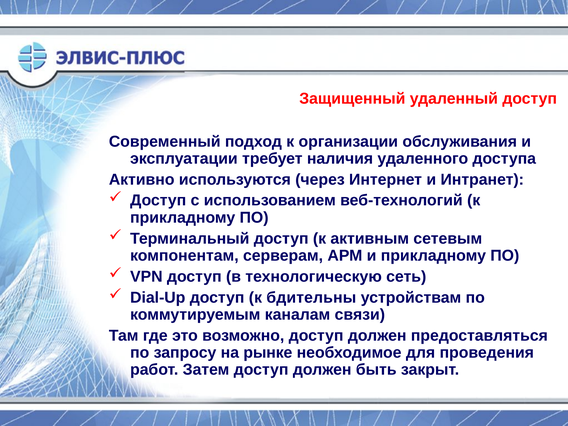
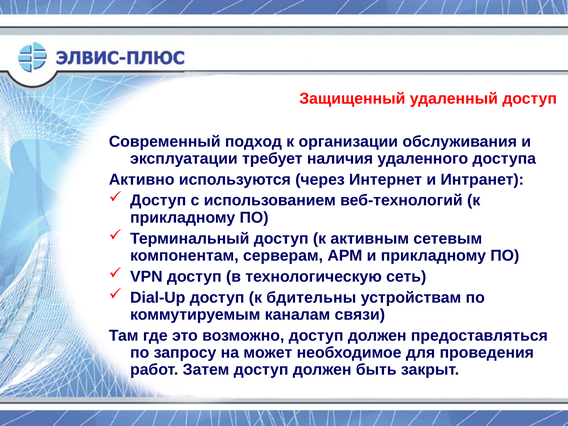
рынке: рынке -> может (268, 353)
